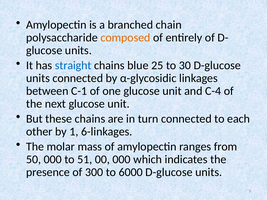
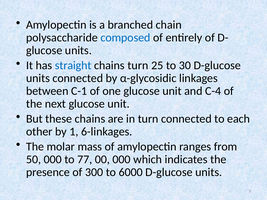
composed colour: orange -> blue (125, 38)
chains blue: blue -> turn (138, 65)
51: 51 -> 77 (85, 160)
